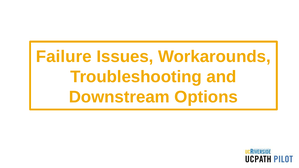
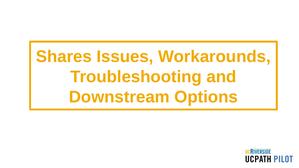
Failure: Failure -> Shares (64, 57)
